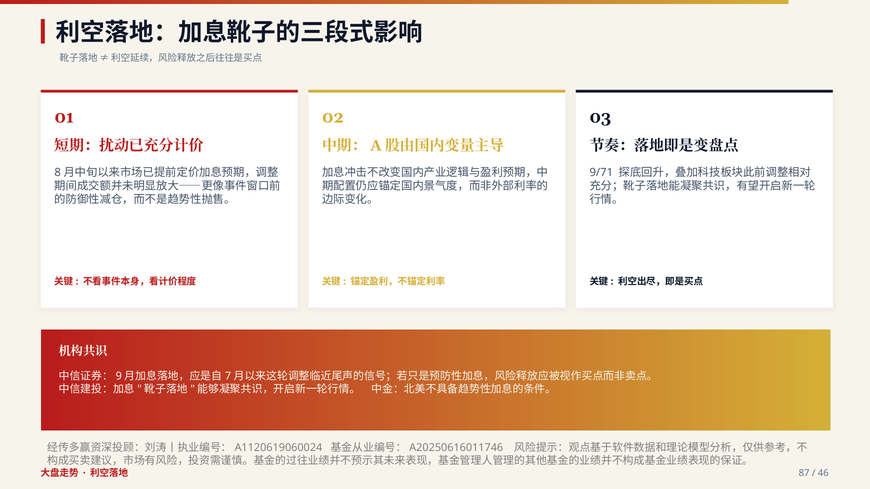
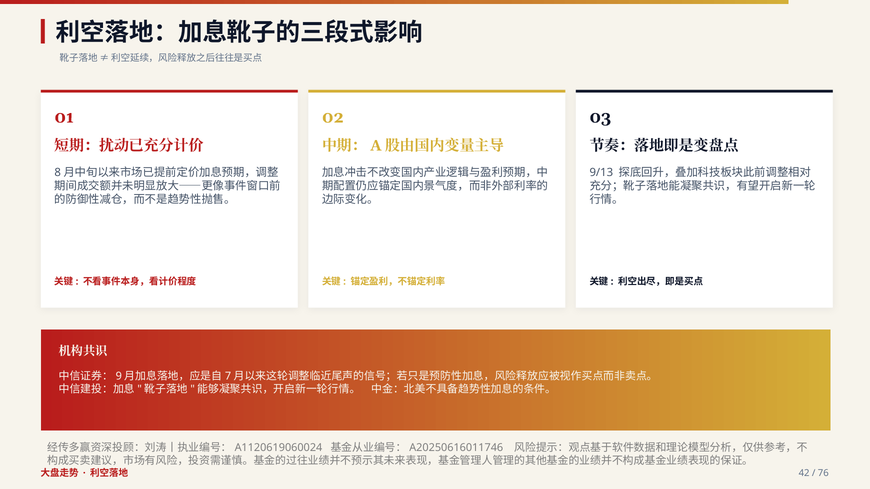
9/71: 9/71 -> 9/13 (601, 173)
87: 87 -> 42 (804, 473)
46: 46 -> 76 (823, 473)
